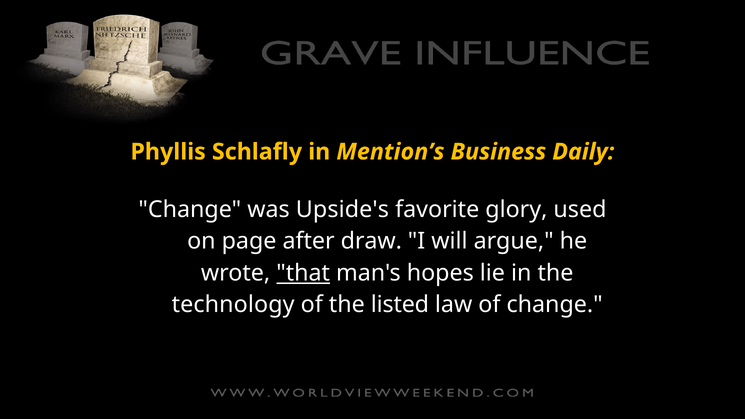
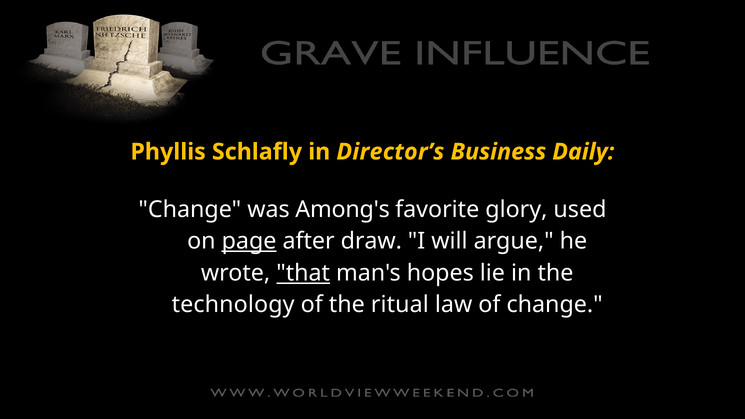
Mention’s: Mention’s -> Director’s (390, 152)
Upside's: Upside's -> Among's (343, 210)
page underline: none -> present (249, 241)
listed: listed -> ritual (400, 305)
